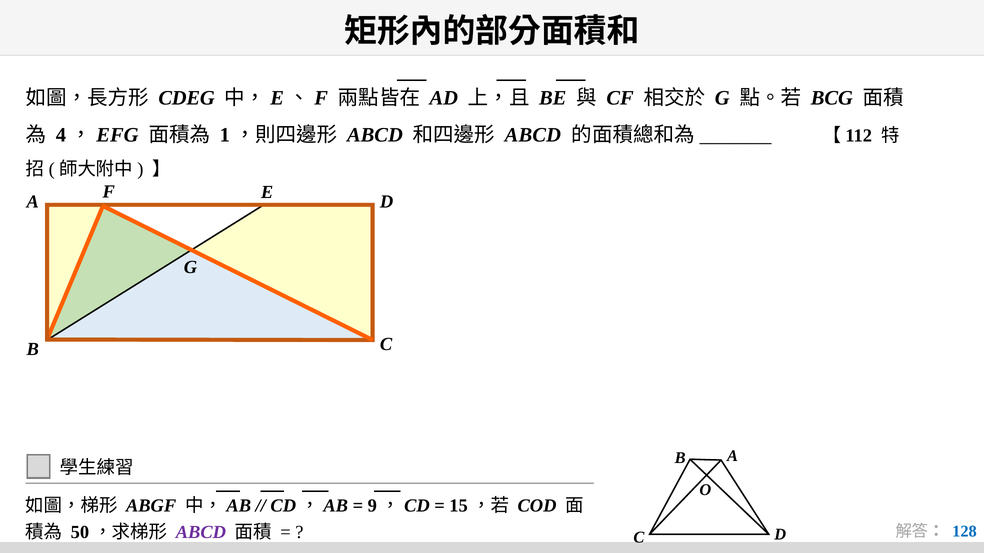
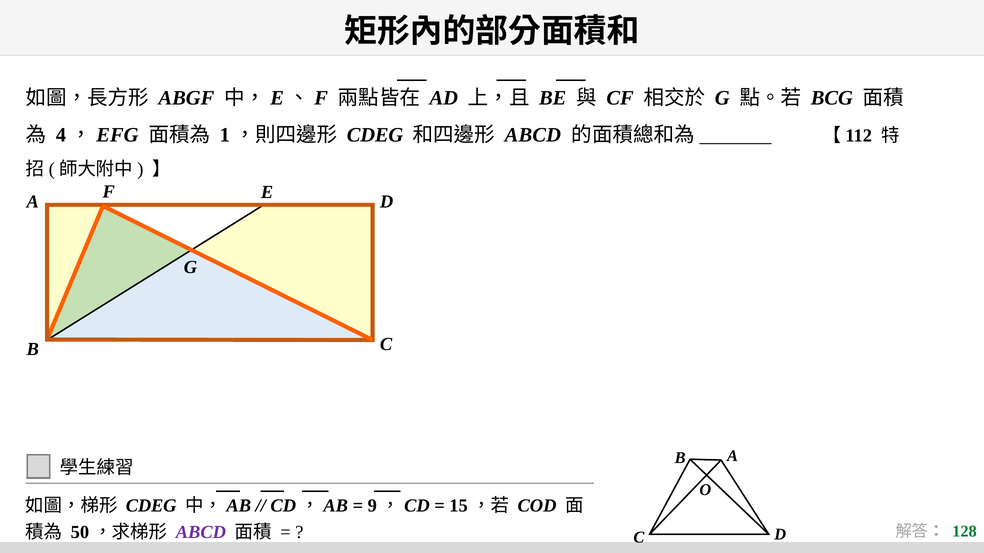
CDEG: CDEG -> ABGF (186, 98)
ABCD: ABCD -> CDEG (375, 135)
ABGF: ABGF -> CDEG (151, 506)
128 colour: blue -> green (965, 532)
